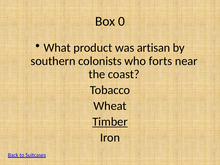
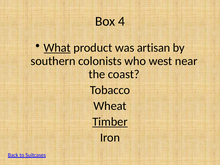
0: 0 -> 4 (121, 21)
What underline: none -> present (57, 48)
forts: forts -> west (160, 61)
